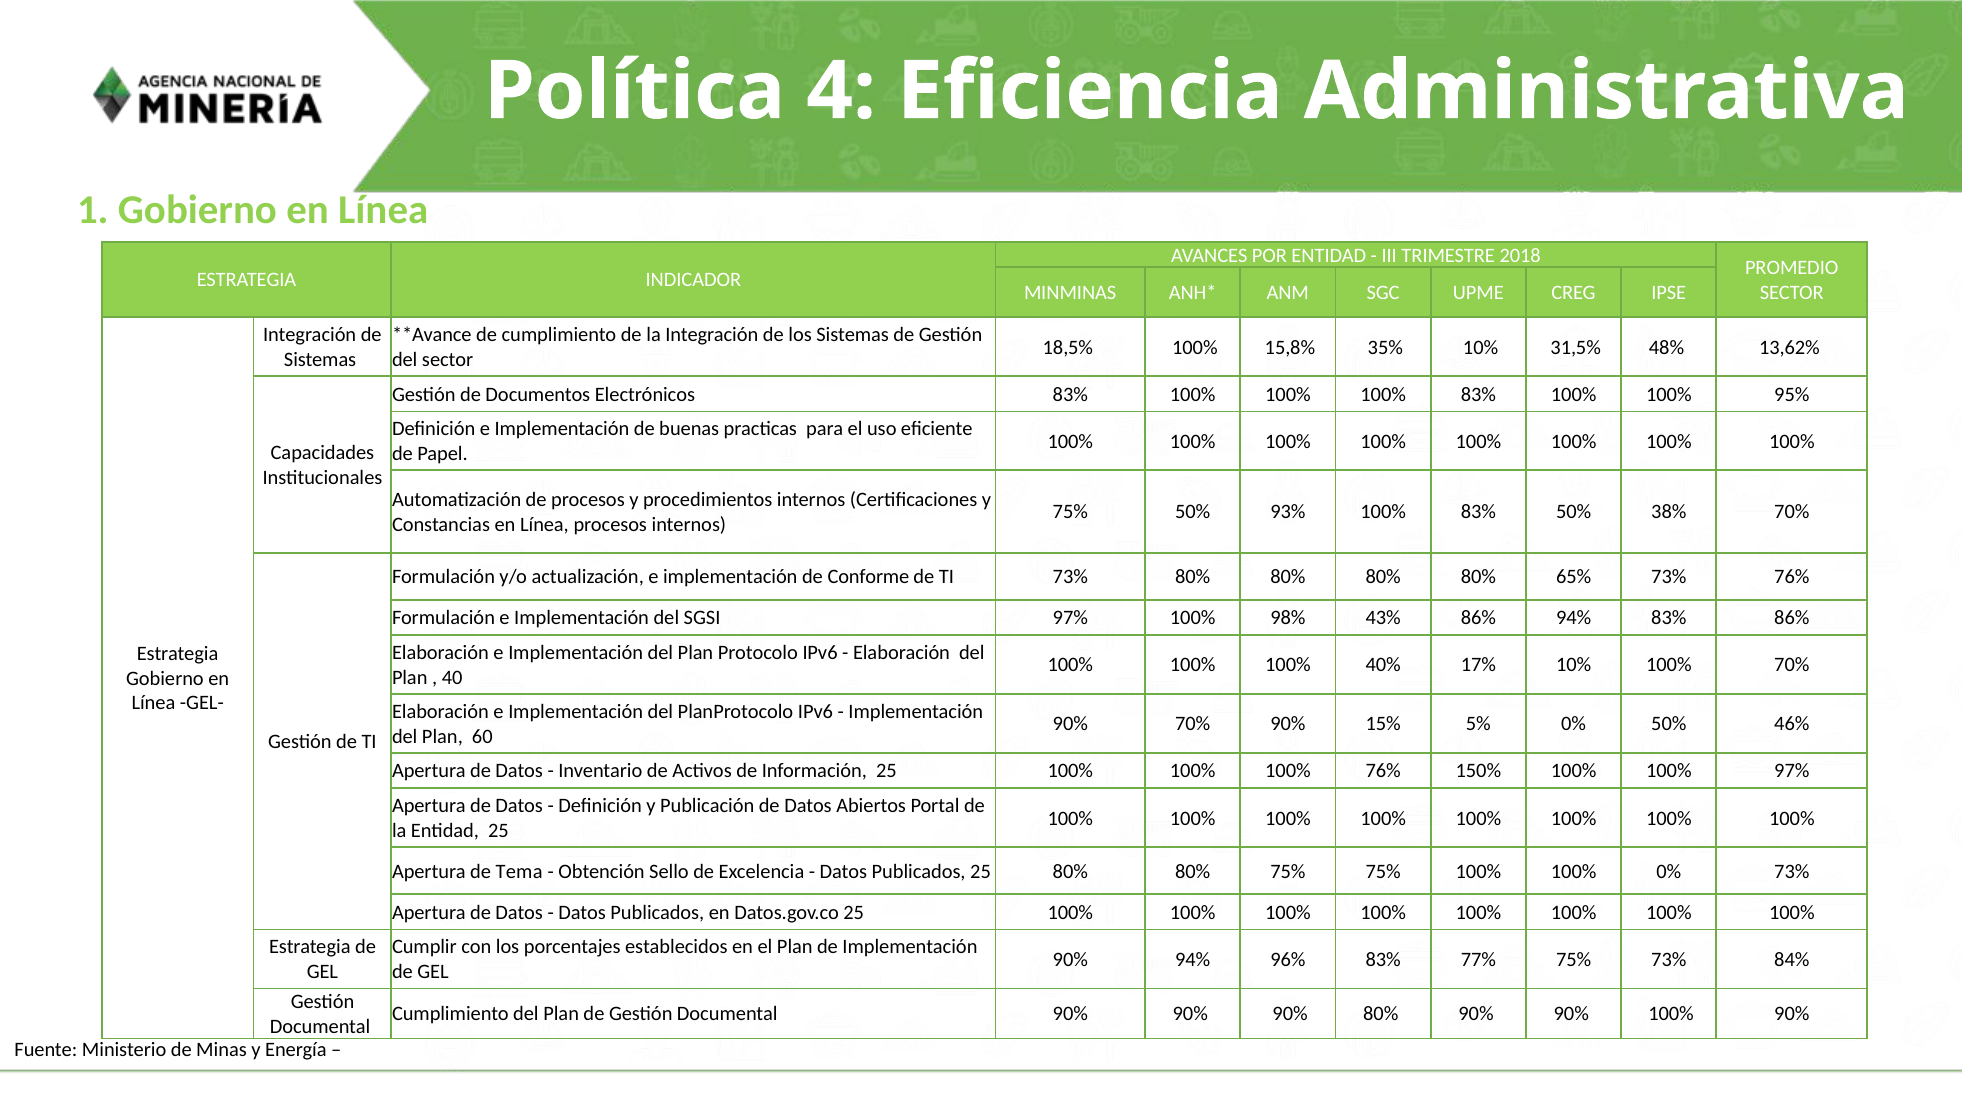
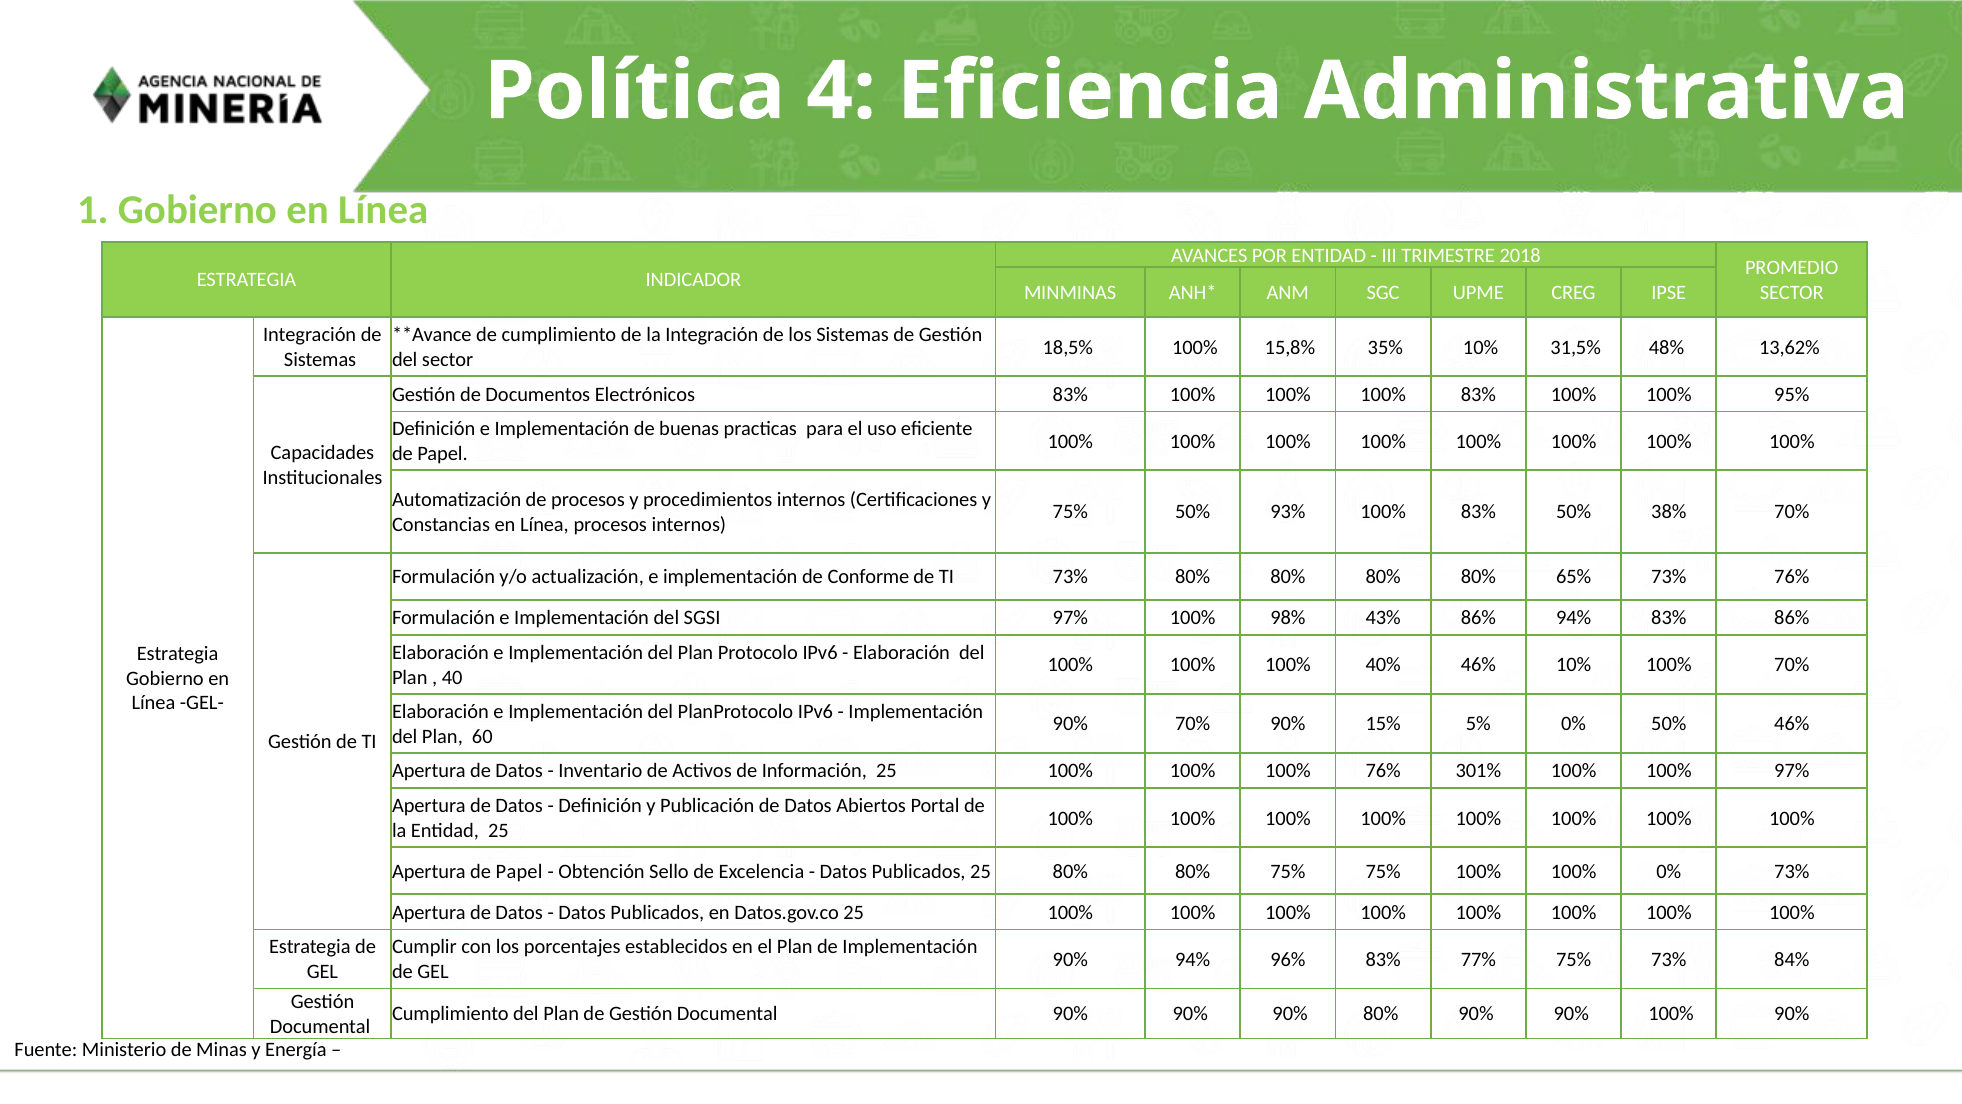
40% 17%: 17% -> 46% (1478, 665)
150%: 150% -> 301% (1478, 771)
Apertura de Tema: Tema -> Papel (519, 871)
